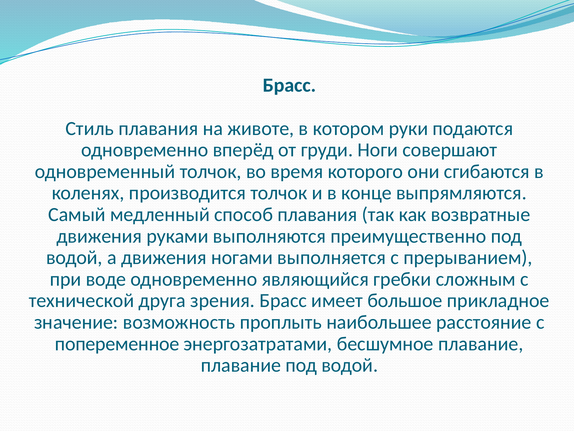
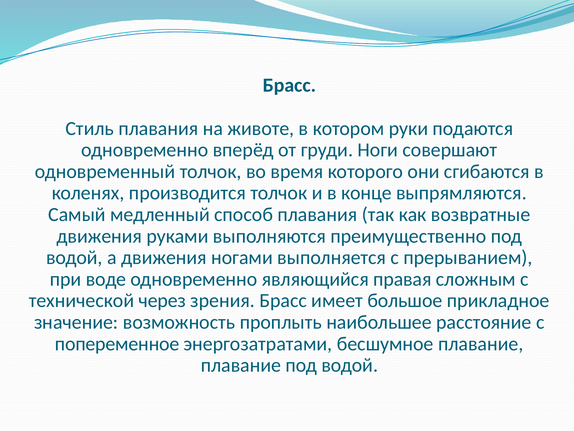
гребки: гребки -> правая (402, 279)
друга: друга -> через (162, 300)
